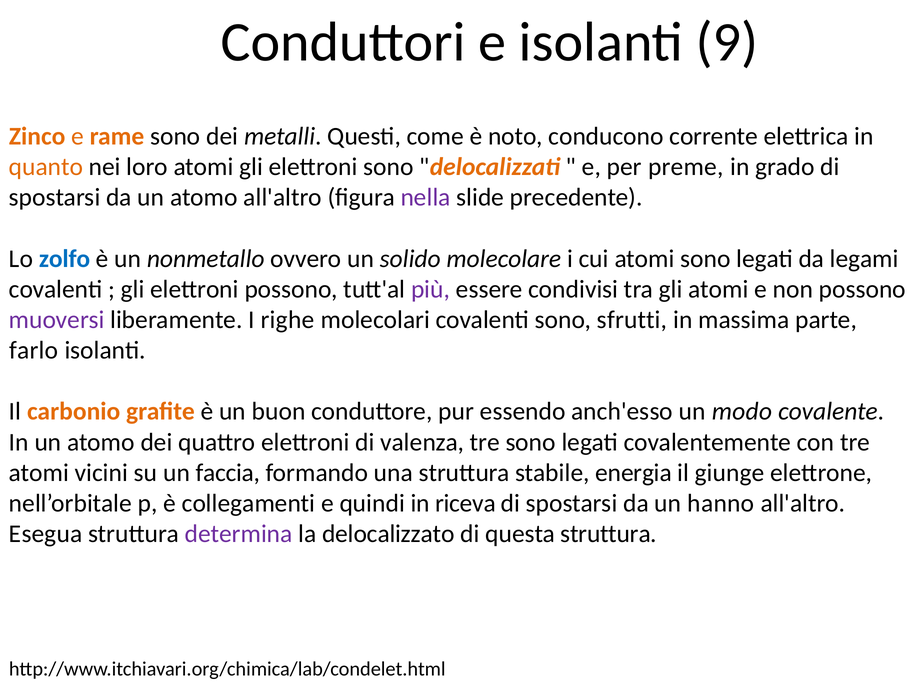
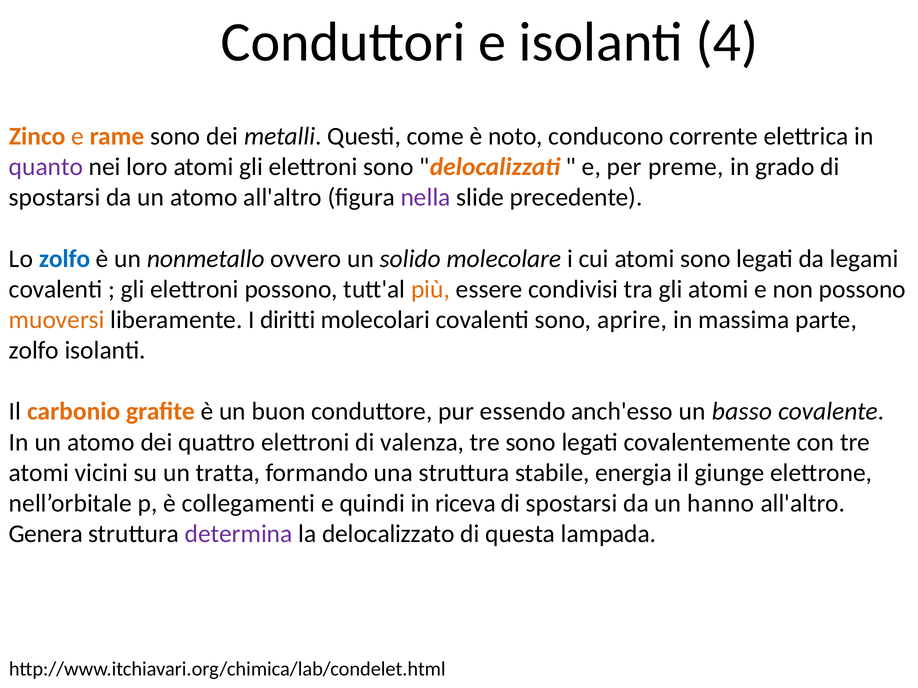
9: 9 -> 4 (727, 42)
quanto colour: orange -> purple (46, 167)
più colour: purple -> orange (431, 289)
muoversi colour: purple -> orange (57, 320)
righe: righe -> diritti (288, 320)
sfrutti: sfrutti -> aprire (632, 320)
farlo: farlo -> zolfo (34, 351)
modo: modo -> basso (742, 412)
faccia: faccia -> tratta (228, 473)
Esegua: Esegua -> Genera (46, 534)
questa struttura: struttura -> lampada (609, 534)
